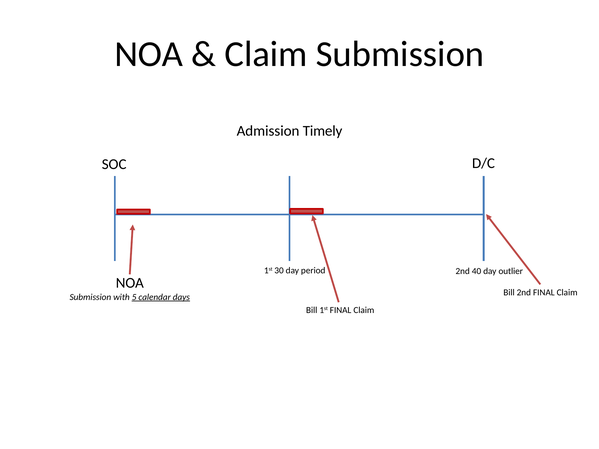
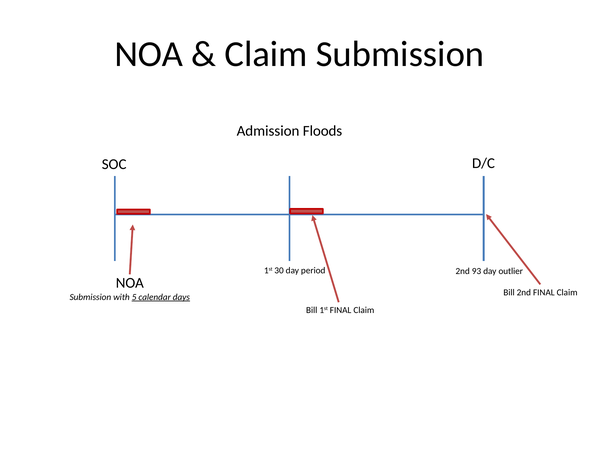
Timely: Timely -> Floods (323, 131)
40: 40 -> 93 (477, 271)
